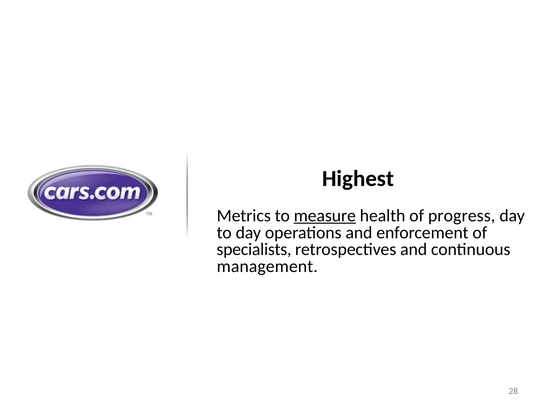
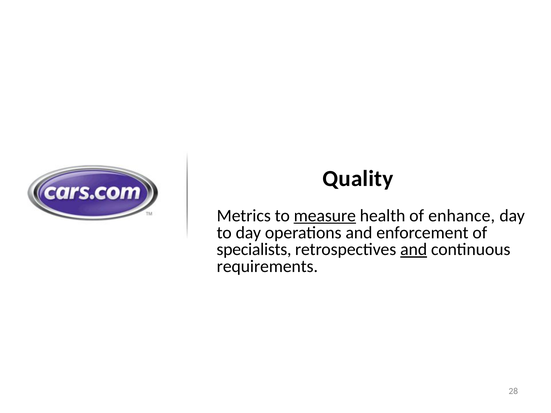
Highest: Highest -> Quality (358, 179)
progress: progress -> enhance (462, 216)
and underline: none -> present (414, 250)
management: management -> requirements (267, 266)
